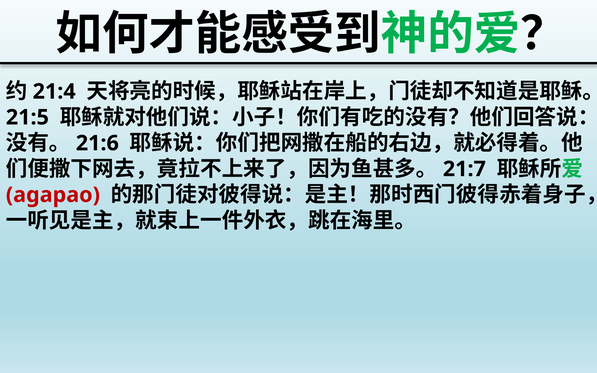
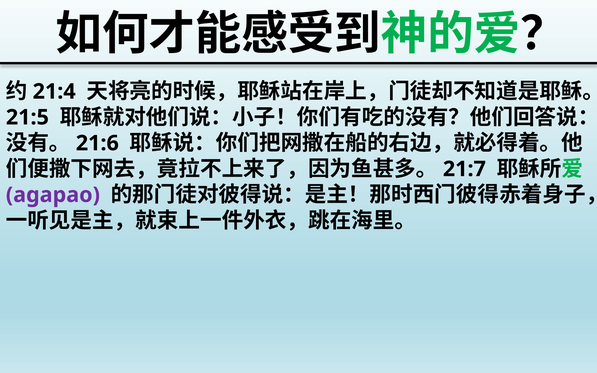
agapao colour: red -> purple (53, 195)
